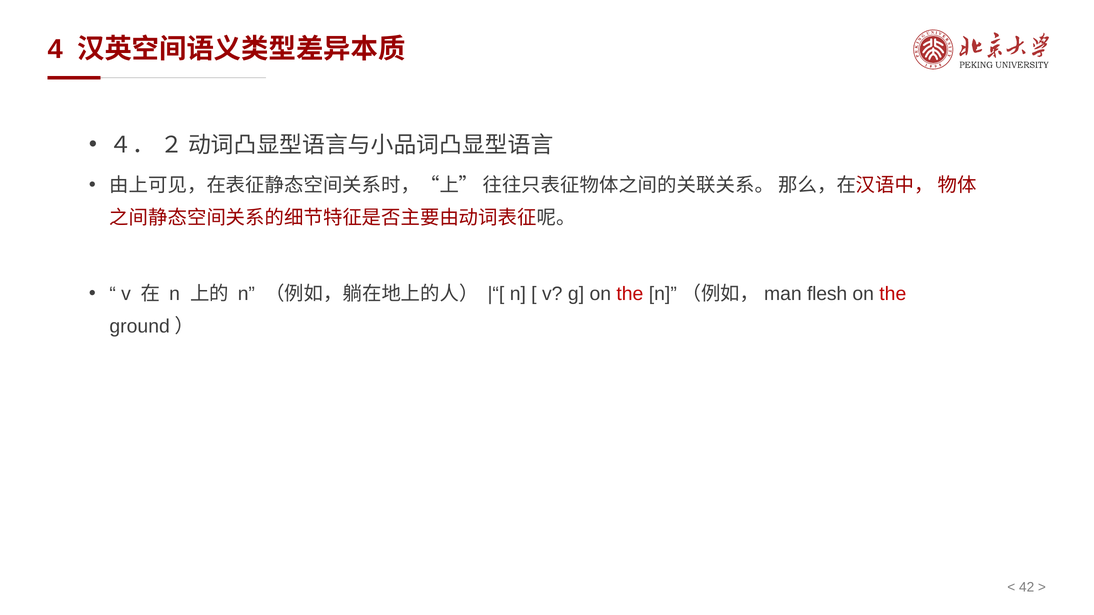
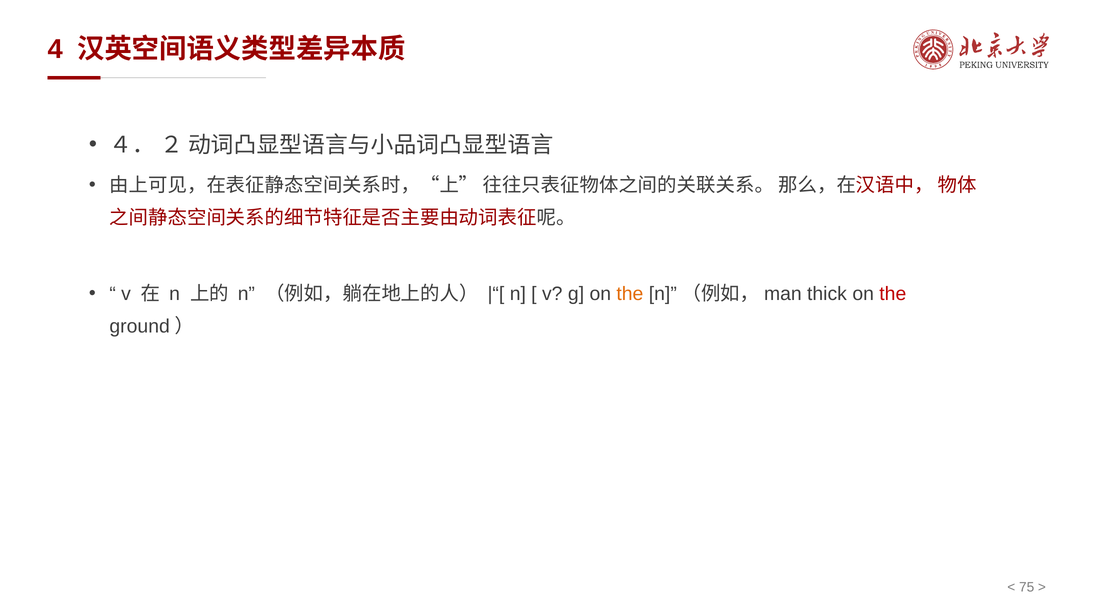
the colour: red -> orange (630, 294)
flesh: flesh -> thick (827, 294)
42: 42 -> 75 (1027, 588)
